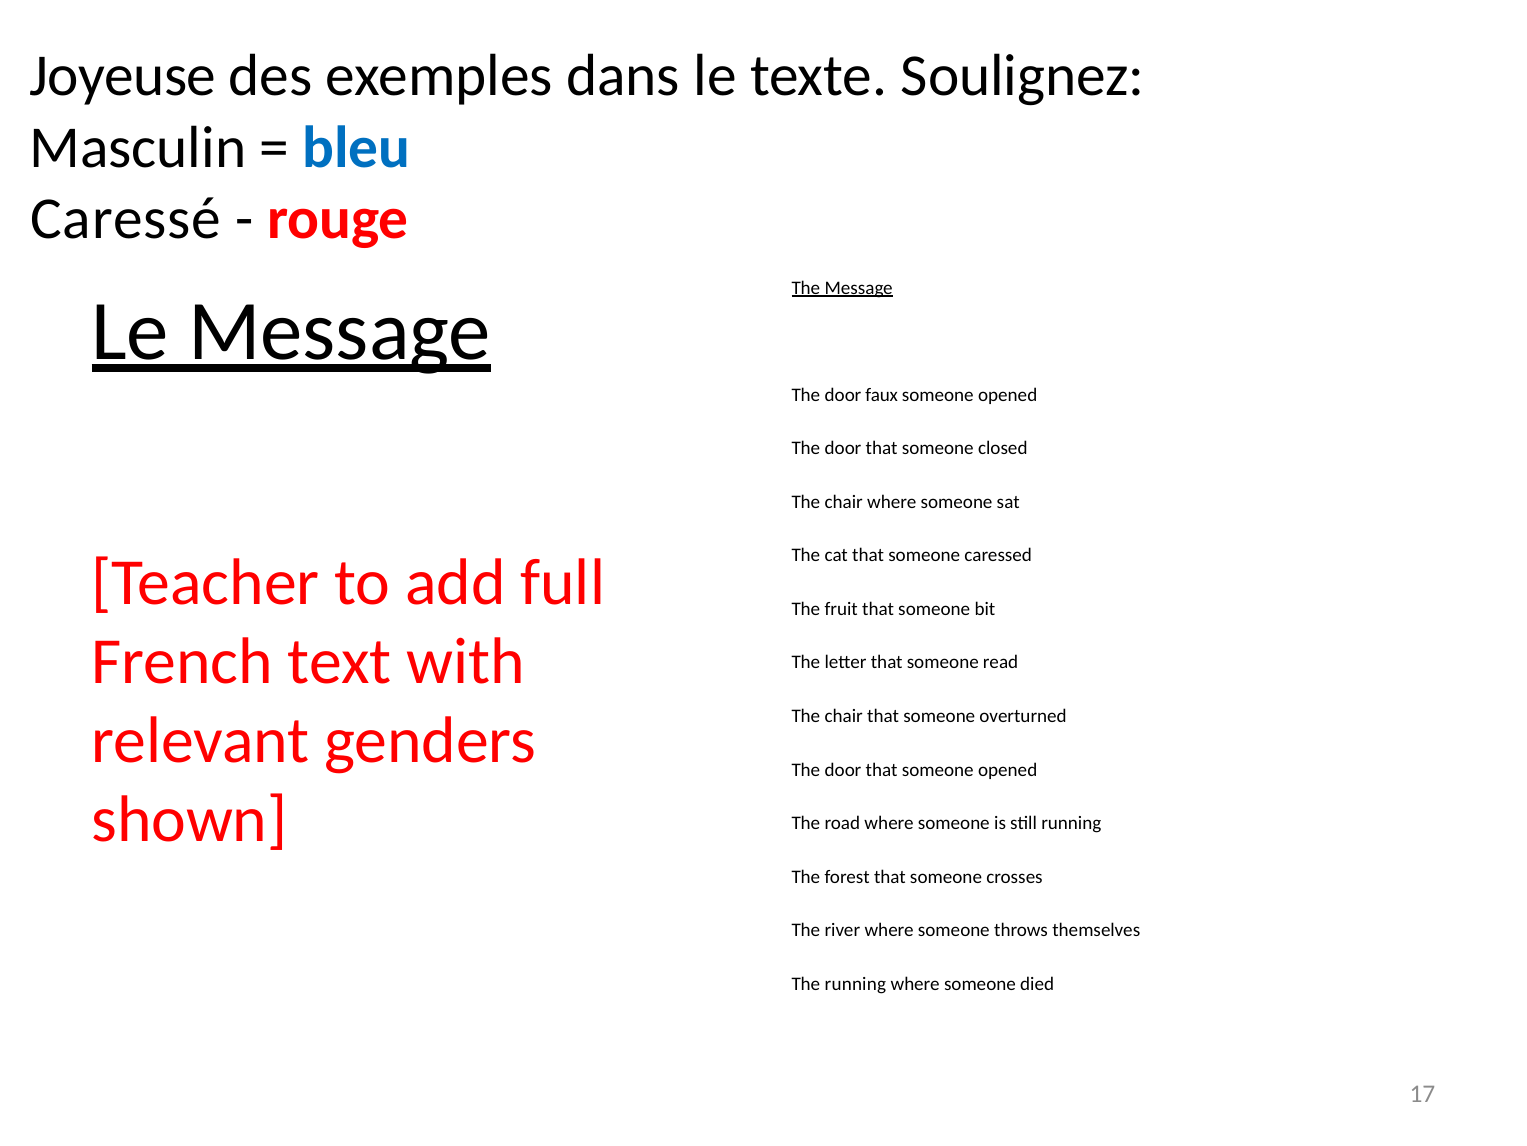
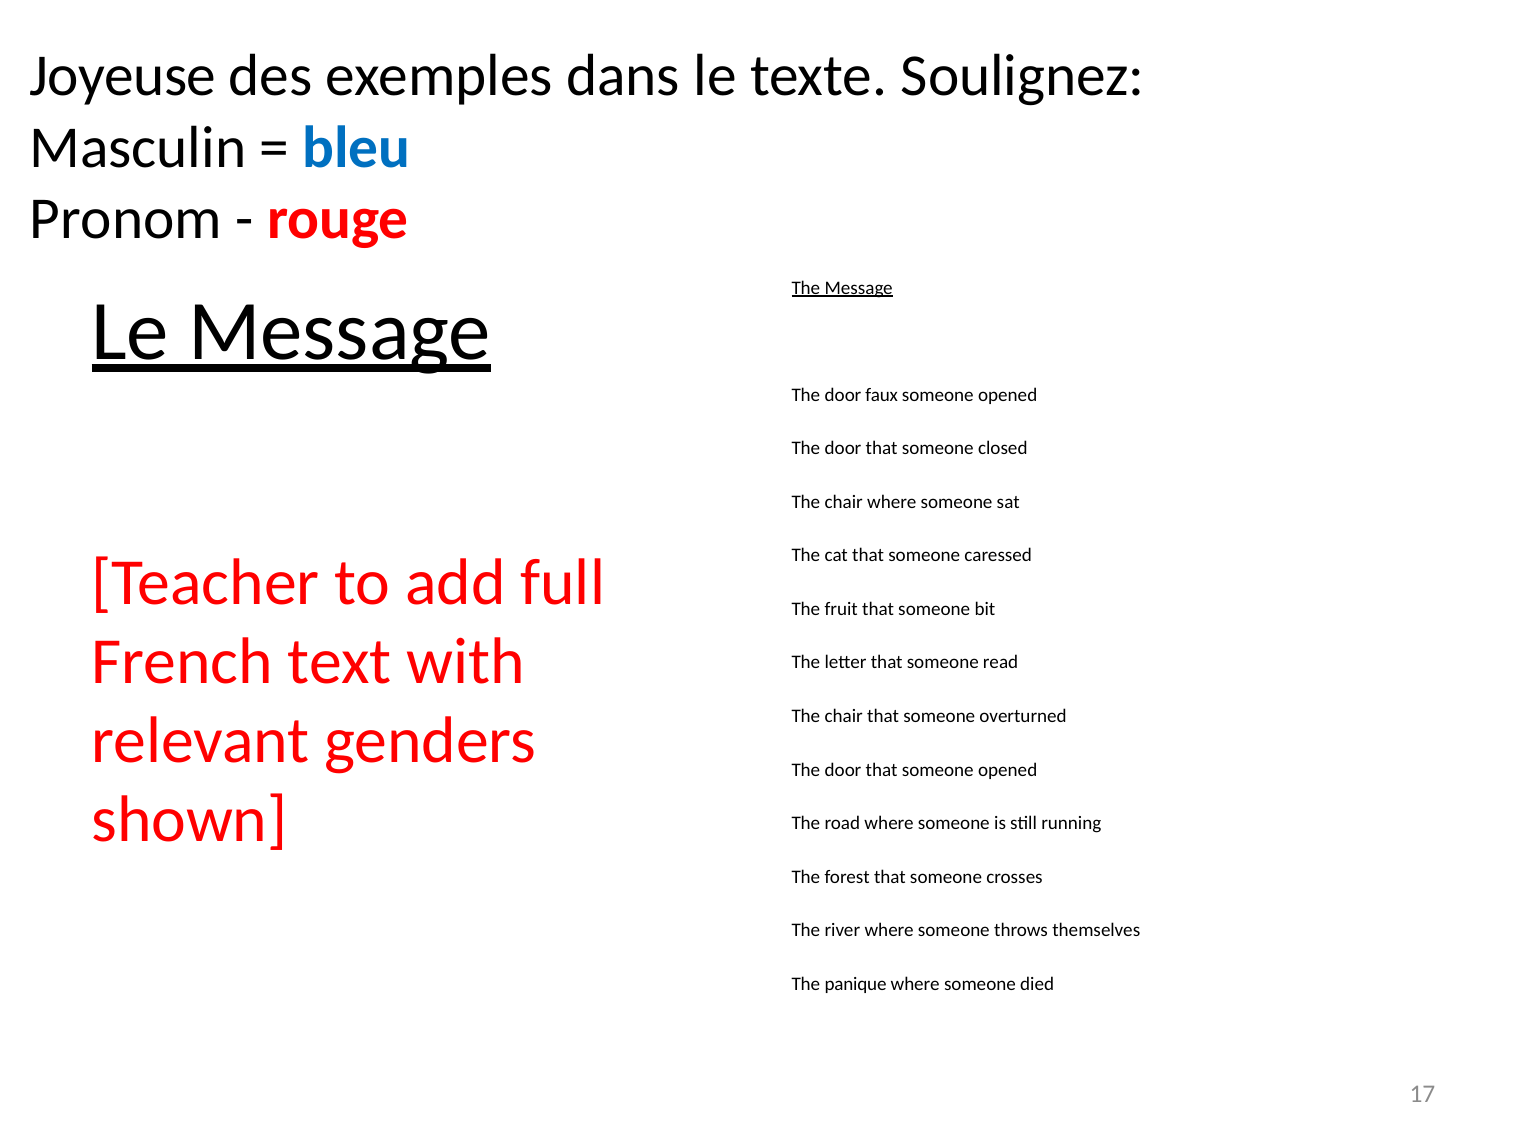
Caressé: Caressé -> Pronom (126, 219)
The running: running -> panique (856, 983)
